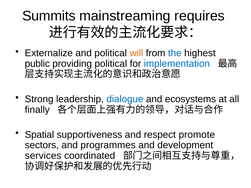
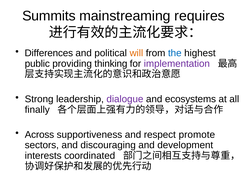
Externalize: Externalize -> Differences (49, 53)
providing political: political -> thinking (111, 64)
implementation colour: blue -> purple (177, 64)
dialogue colour: blue -> purple (125, 99)
Spatial: Spatial -> Across (39, 135)
programmes: programmes -> discouraging (108, 145)
services: services -> interests (43, 156)
